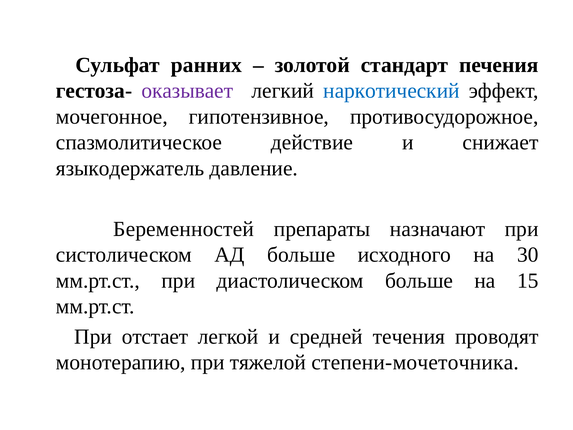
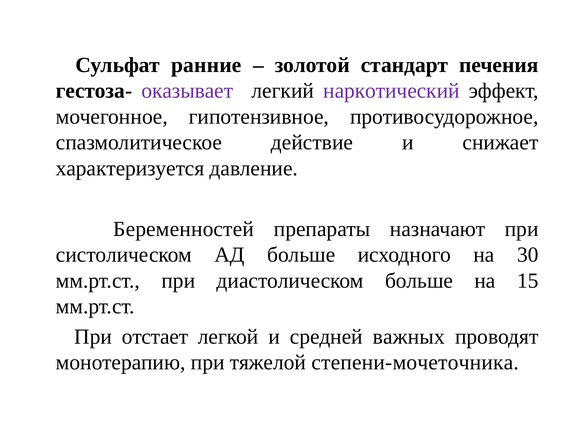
ранних: ранних -> ранние (206, 65)
наркотический colour: blue -> purple (391, 91)
языкодержатель: языкодержатель -> характеризуется (130, 168)
течения: течения -> важных (409, 337)
